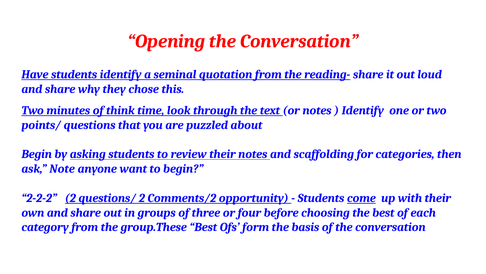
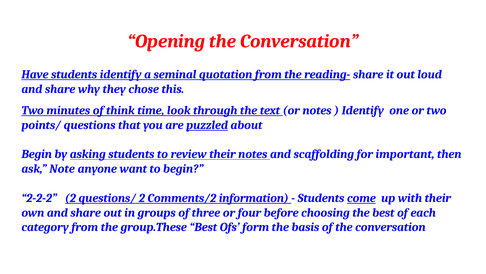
puzzled underline: none -> present (207, 125)
categories: categories -> important (405, 154)
opportunity: opportunity -> information (254, 198)
